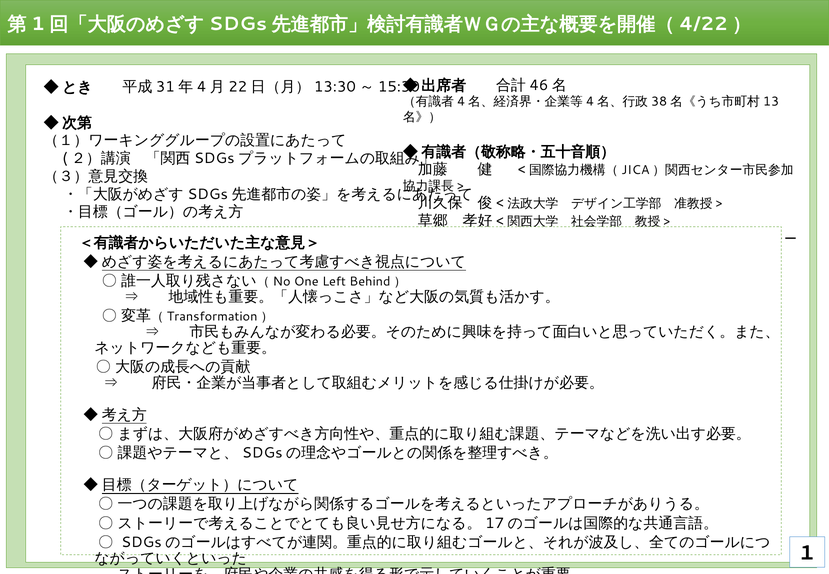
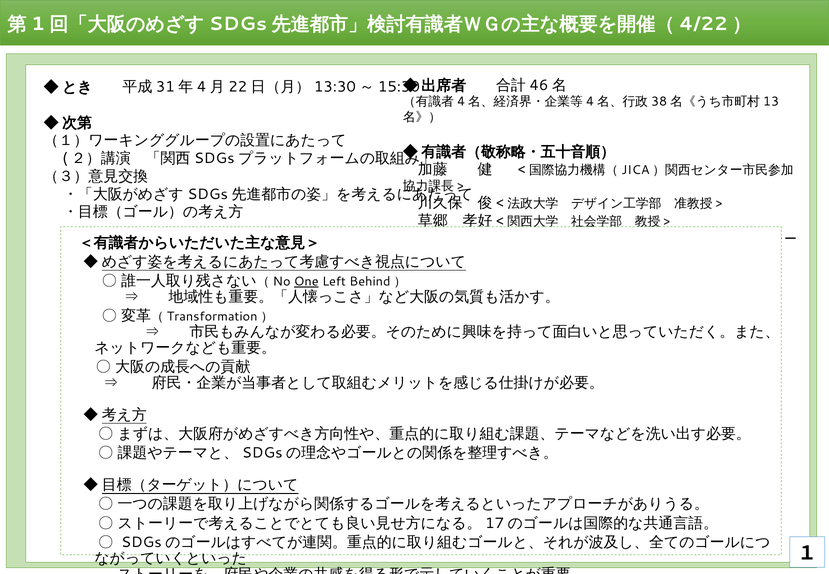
One underline: none -> present (306, 281)
